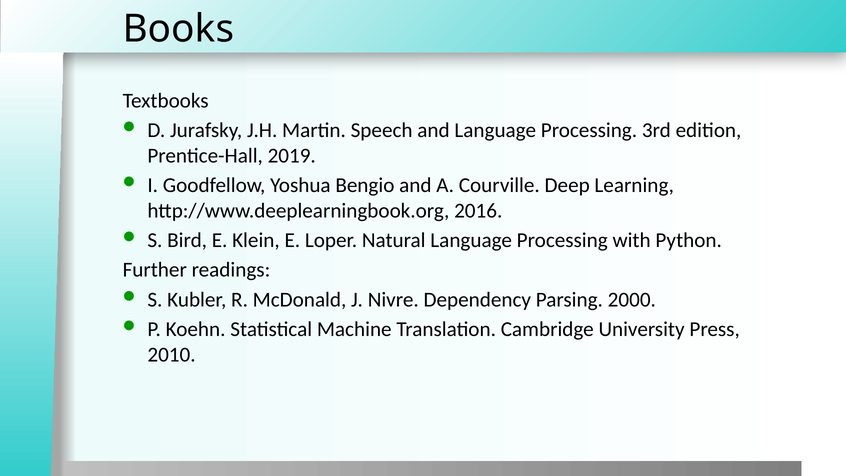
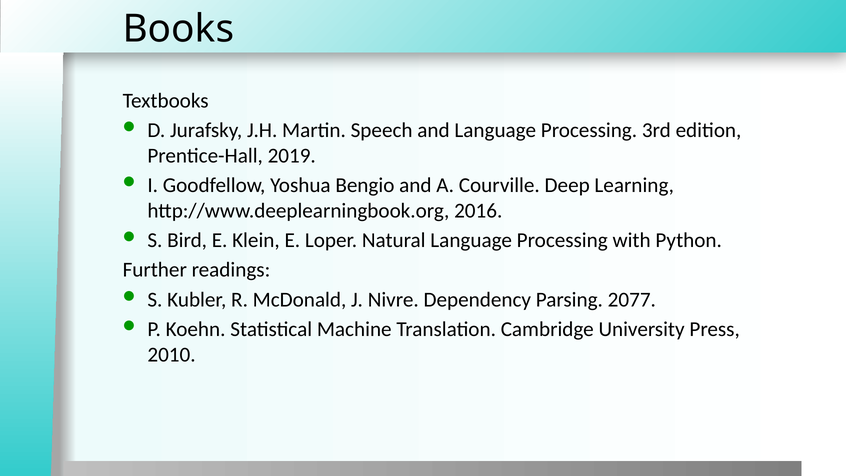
2000: 2000 -> 2077 (632, 299)
